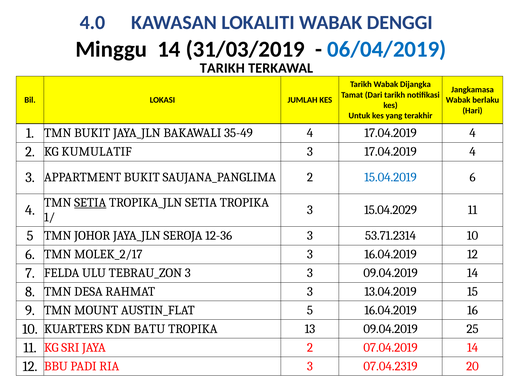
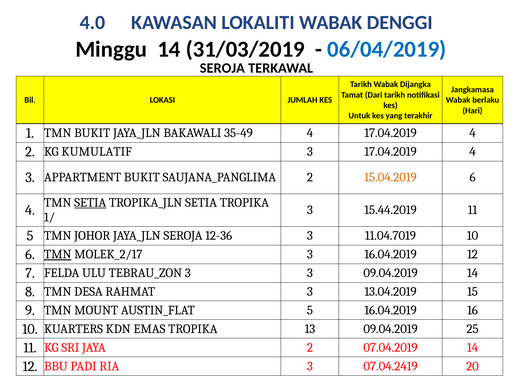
TARIKH: TARIKH -> SEROJA (222, 68)
15.04.2019 colour: blue -> orange (391, 177)
15.04.2029: 15.04.2029 -> 15.44.2019 (390, 210)
53.71.2314: 53.71.2314 -> 11.04.7019 (391, 236)
TMN underline: none -> present (58, 254)
BATU: BATU -> EMAS (149, 329)
07.04.2319: 07.04.2319 -> 07.04.2419 (390, 366)
